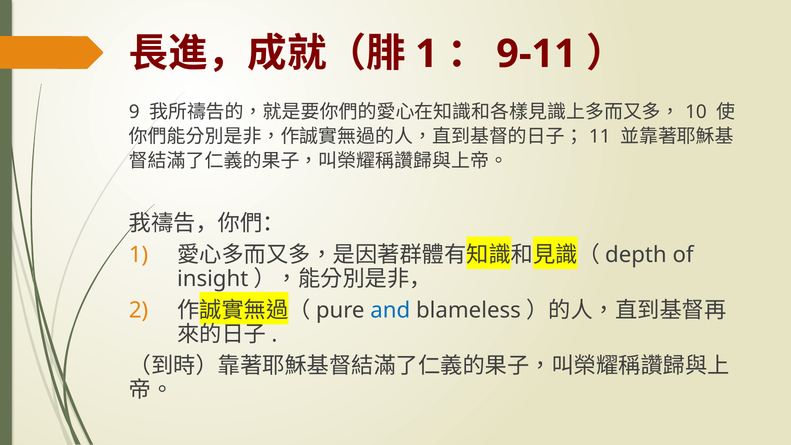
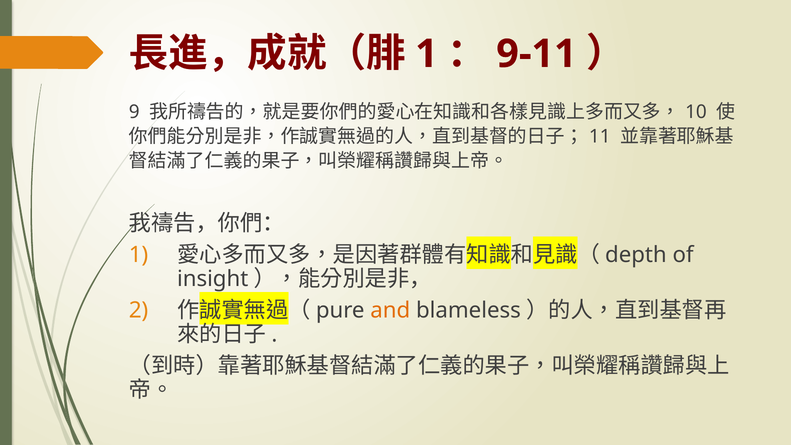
and colour: blue -> orange (390, 310)
